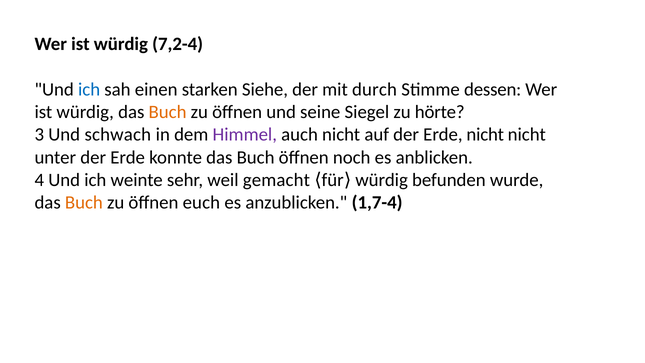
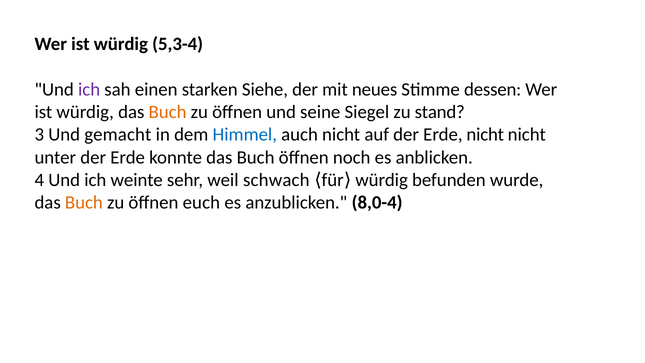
7,2-4: 7,2-4 -> 5,3-4 (178, 44)
ich colour: blue -> purple (89, 90)
durch: durch -> neues (375, 90)
hörte: hörte -> stand (440, 112)
schwach: schwach -> gemacht (118, 135)
Himmel colour: purple -> blue (245, 135)
gemacht: gemacht -> schwach (276, 180)
1,7-4: 1,7-4 -> 8,0-4 (377, 202)
